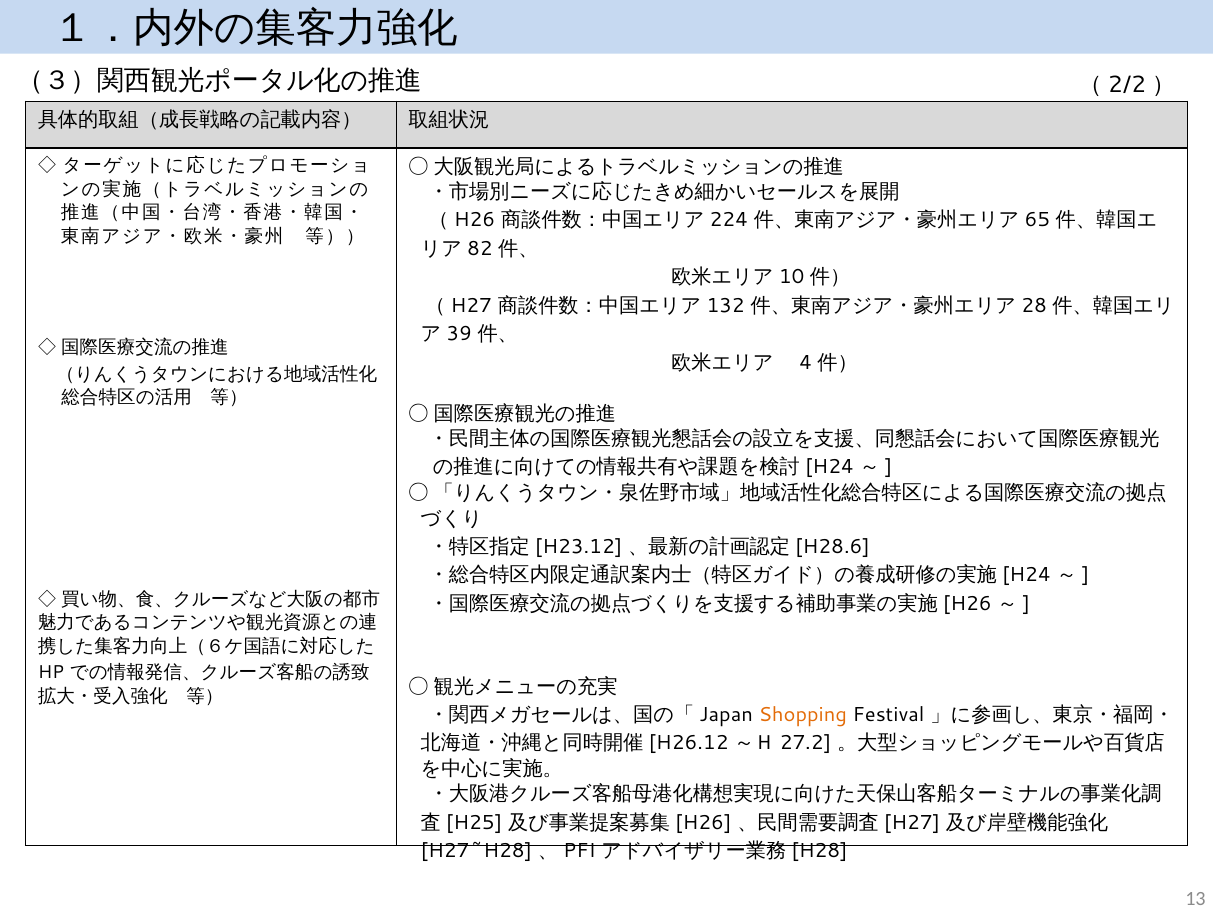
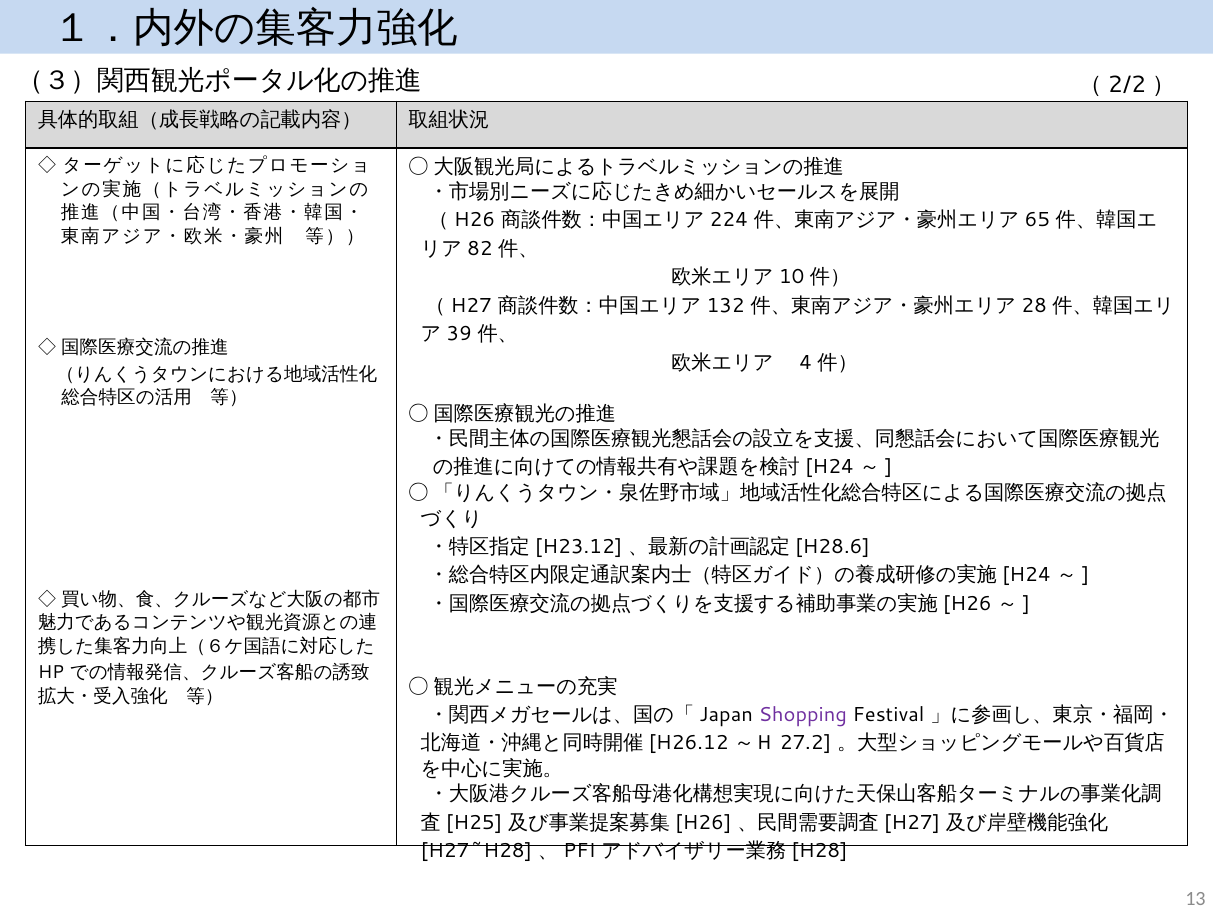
Shopping colour: orange -> purple (803, 715)
